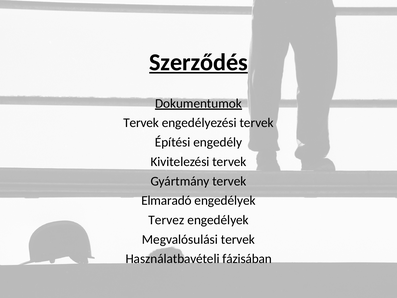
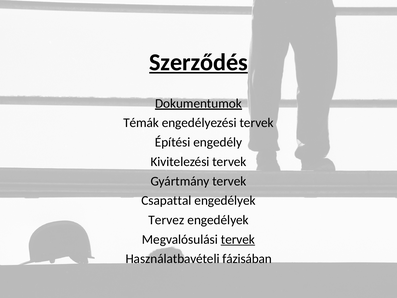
Tervek: Tervek -> Témák (141, 123)
Elmaradó: Elmaradó -> Csapattal (166, 200)
tervek underline: none -> present (238, 239)
